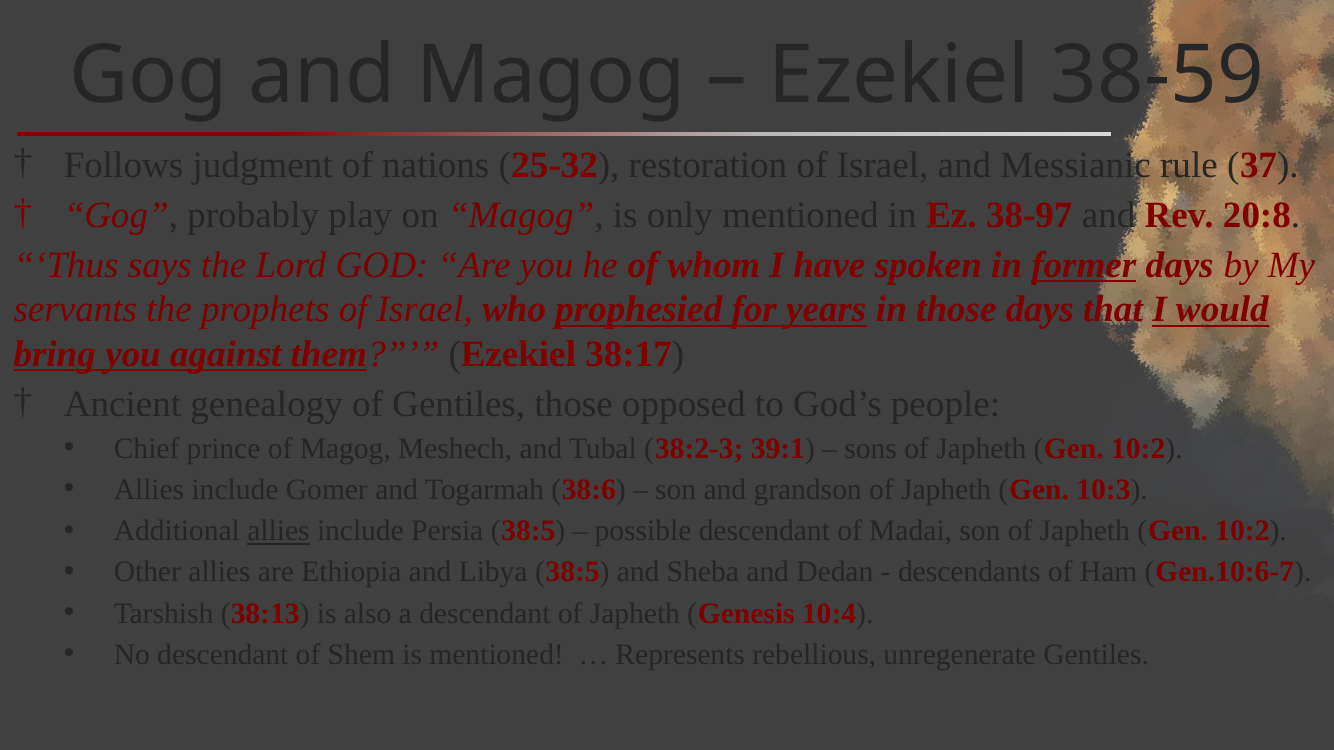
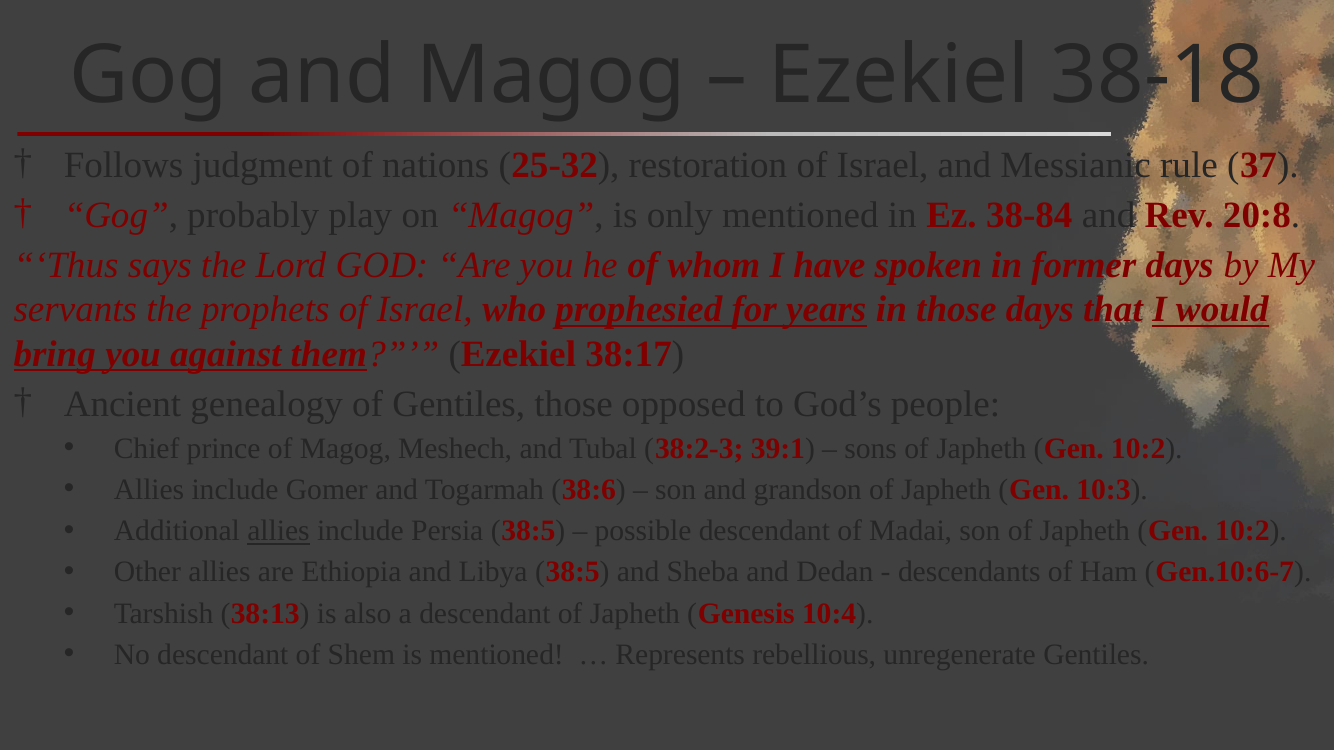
38-59: 38-59 -> 38-18 (1157, 76)
38-97: 38-97 -> 38-84 (1029, 215)
former underline: present -> none (1084, 265)
